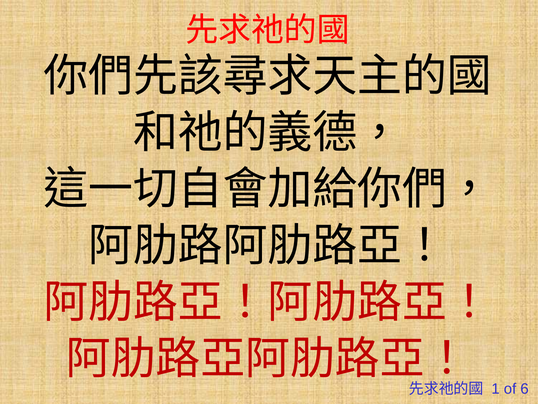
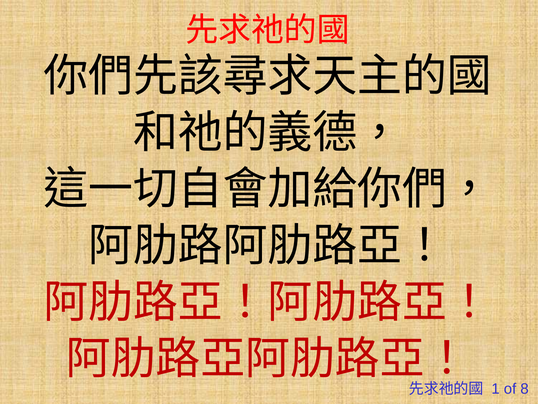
6: 6 -> 8 (525, 388)
